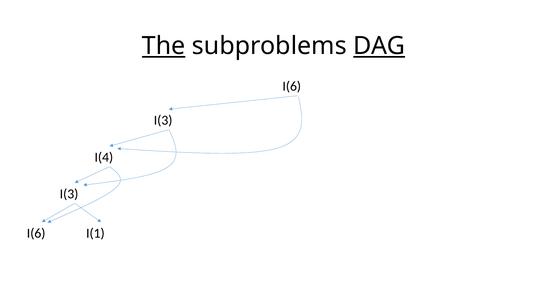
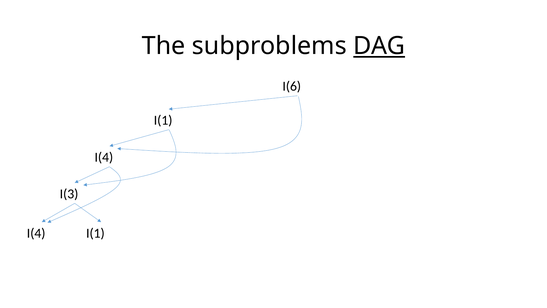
The underline: present -> none (164, 46)
I(3: I(3 -> I(1 (163, 120)
I(6: I(6 -> I(4 (36, 233)
